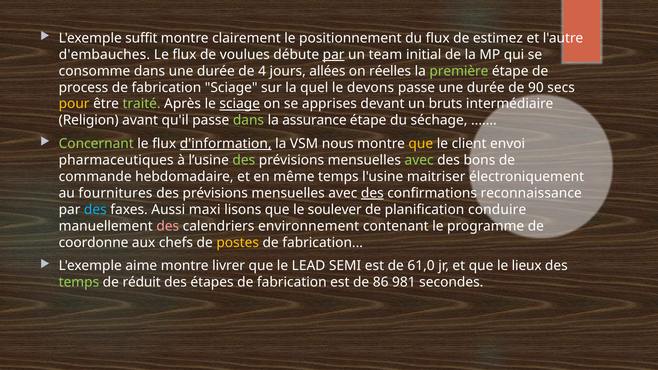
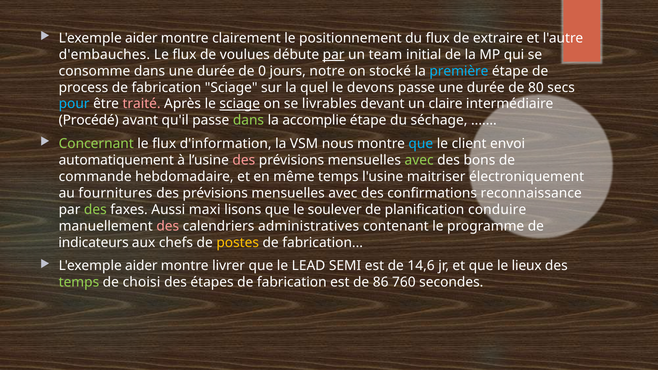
suffit: suffit -> aider (141, 38)
estimez: estimez -> extraire (498, 38)
4: 4 -> 0 (262, 71)
allées: allées -> notre (327, 71)
réelles: réelles -> stocké (390, 71)
première colour: light green -> light blue (459, 71)
90: 90 -> 80 (536, 88)
pour colour: yellow -> light blue (74, 104)
traité colour: light green -> pink (142, 104)
apprises: apprises -> livrables (329, 104)
bruts: bruts -> claire (446, 104)
Religion: Religion -> Procédé (89, 120)
assurance: assurance -> accomplie (314, 120)
d'information underline: present -> none (226, 144)
que colour: yellow -> light blue (421, 144)
pharmaceutiques: pharmaceutiques -> automatiquement (116, 160)
des colour: light green -> pink (244, 160)
des underline: present -> none (372, 193)
des colour: light blue -> light green (95, 210)
environnement: environnement -> administratives (309, 226)
coordonne: coordonne -> indicateurs (94, 243)
aime: aime -> aider (141, 266)
61,0: 61,0 -> 14,6 (421, 266)
réduit: réduit -> choisi (141, 282)
981: 981 -> 760 (404, 282)
